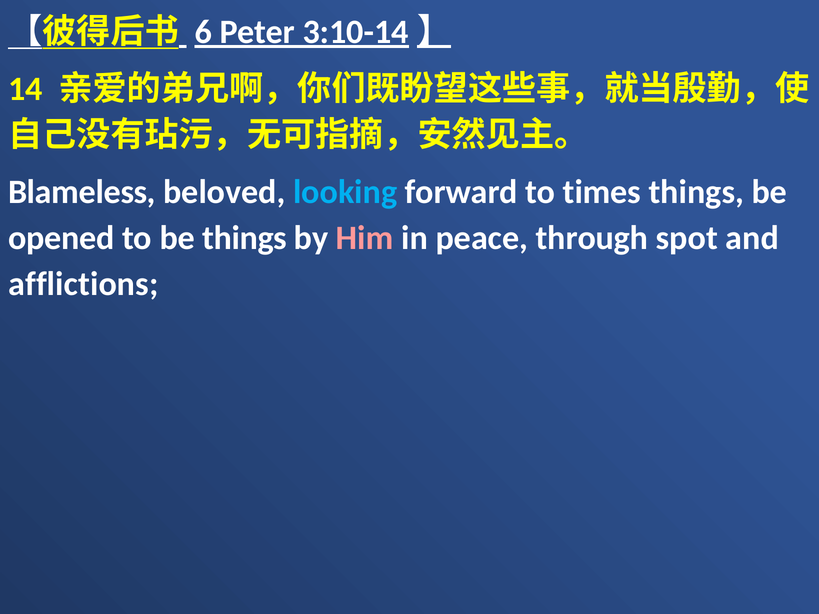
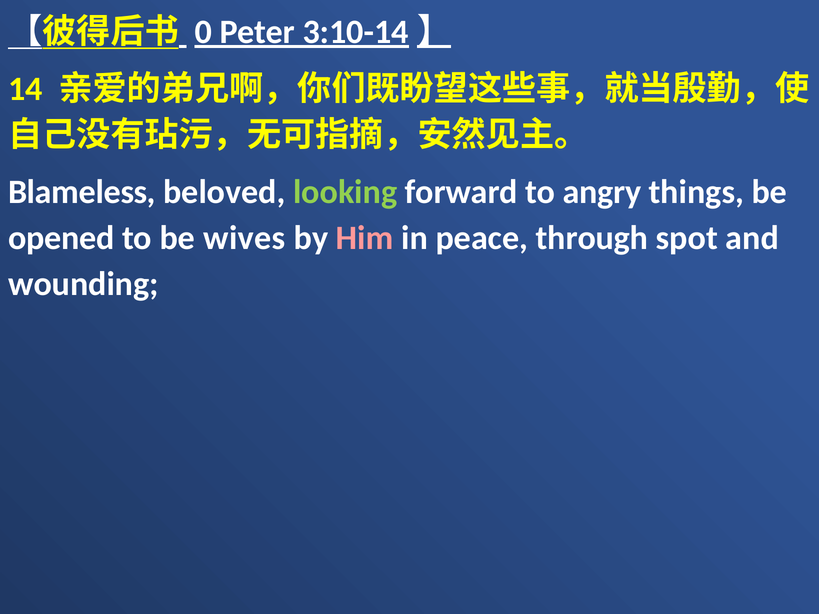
6: 6 -> 0 (203, 32)
looking colour: light blue -> light green (345, 192)
times: times -> angry (602, 192)
be things: things -> wives (244, 238)
afflictions: afflictions -> wounding (83, 284)
